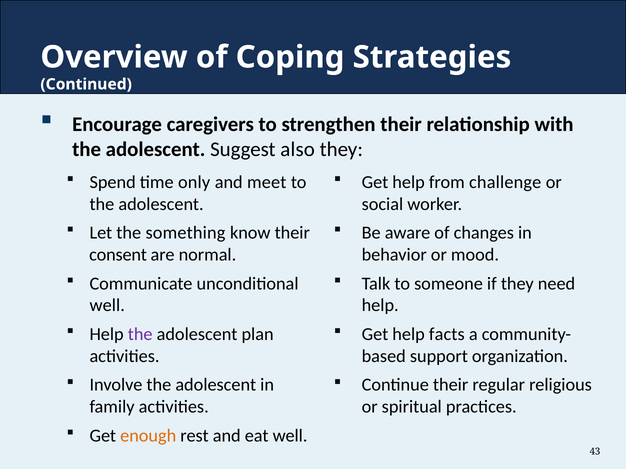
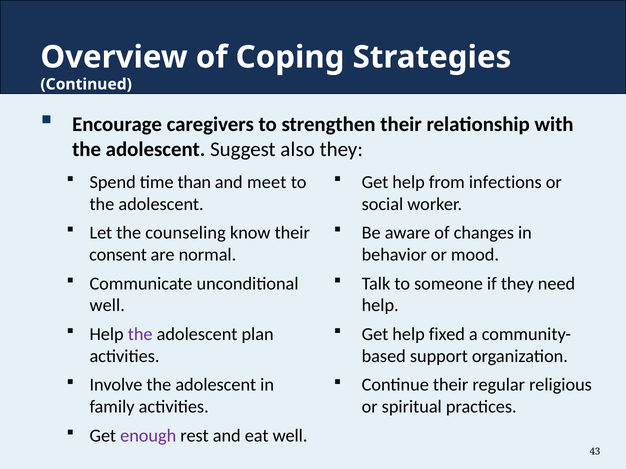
only: only -> than (194, 182)
challenge: challenge -> infections (505, 182)
something: something -> counseling (186, 233)
facts: facts -> fixed (447, 335)
enough colour: orange -> purple (148, 436)
